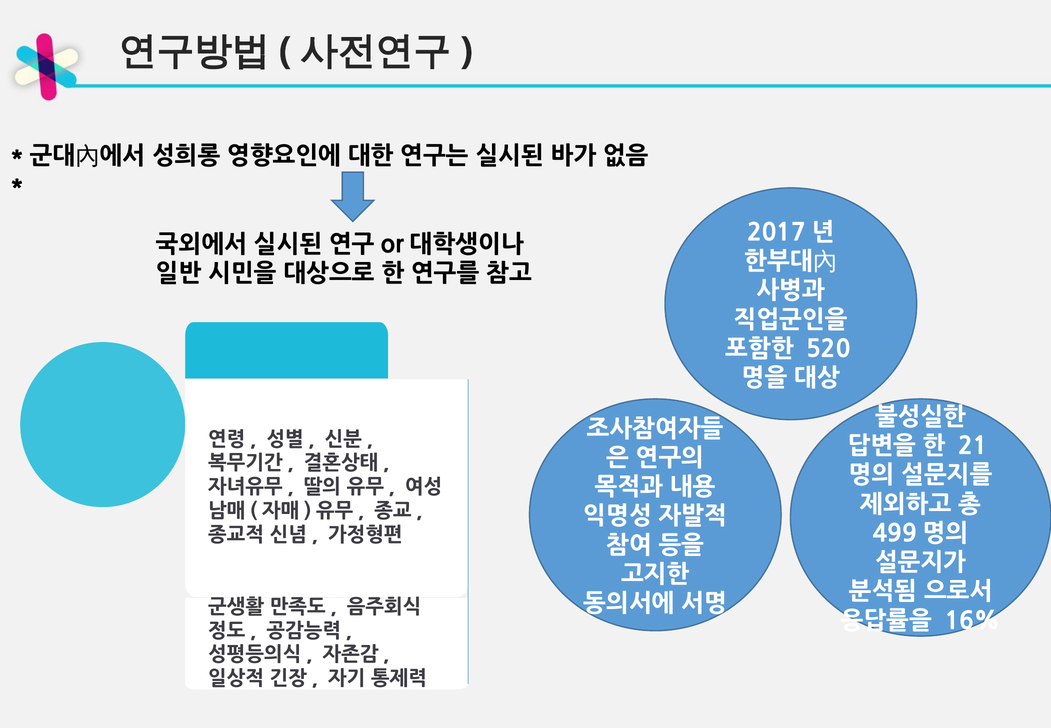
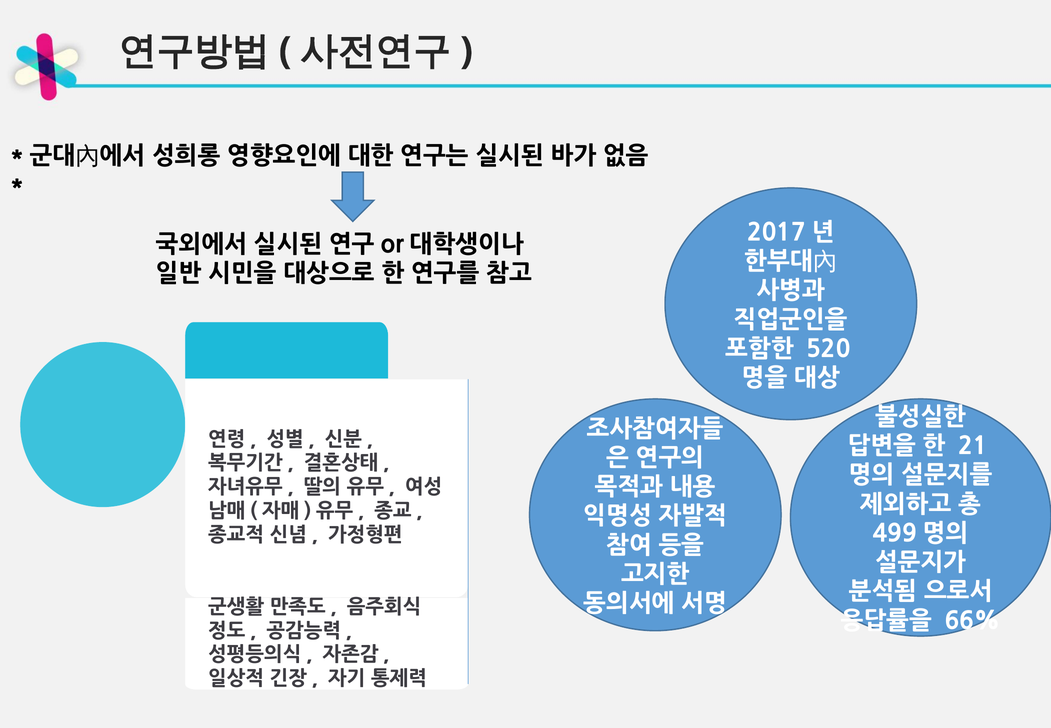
16%: 16% -> 66% (972, 621)
